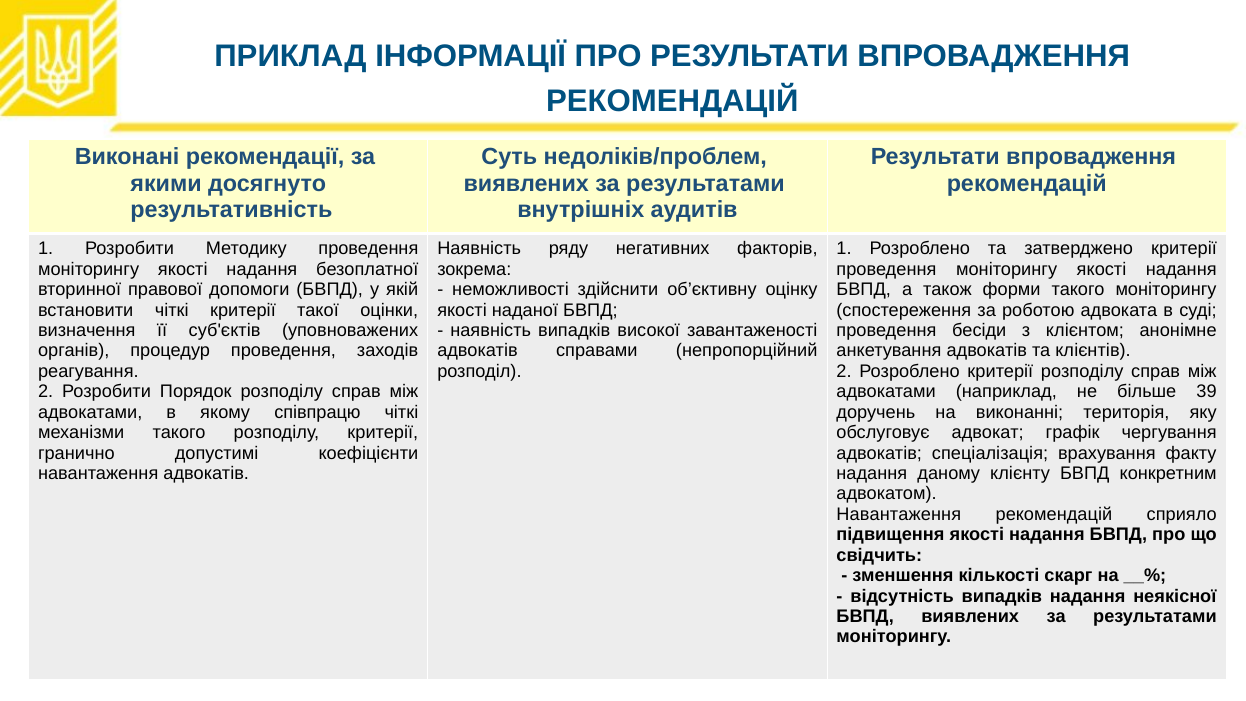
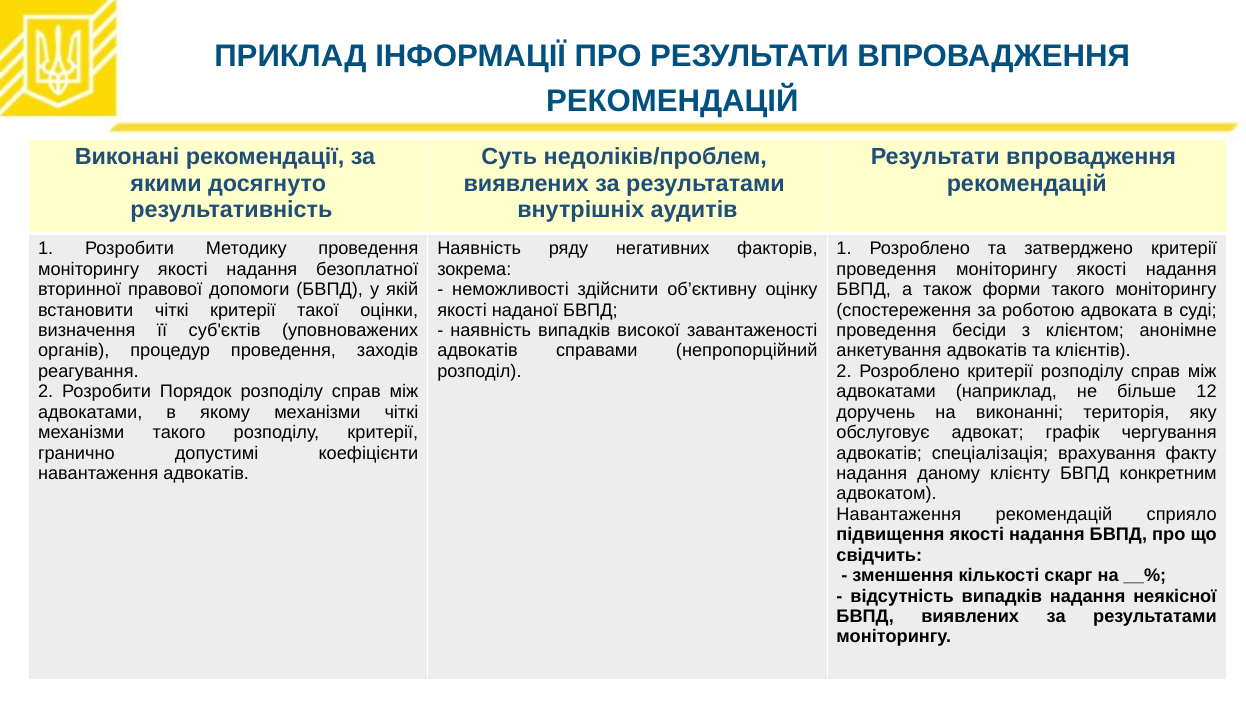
39: 39 -> 12 (1207, 392)
якому співпрацю: співпрацю -> механізми (317, 412)
